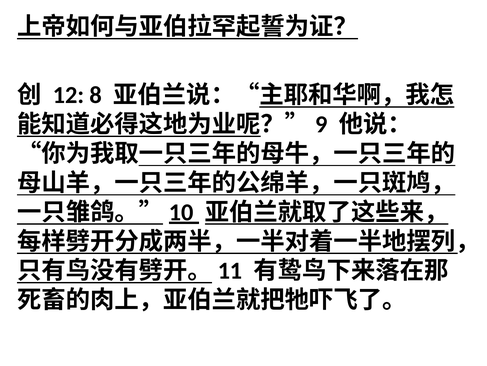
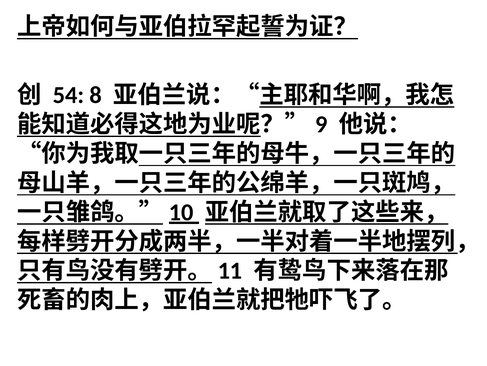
12: 12 -> 54 (68, 95)
